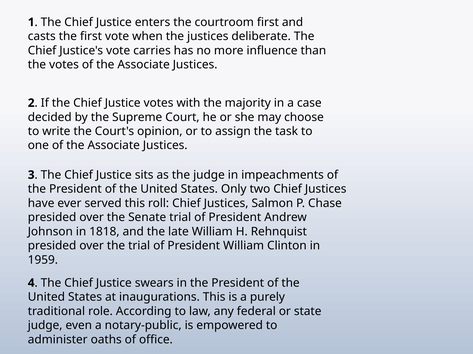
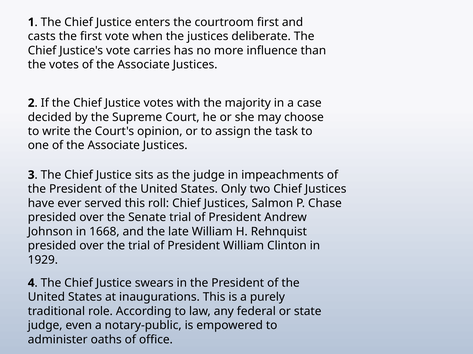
1818: 1818 -> 1668 (104, 232)
1959: 1959 -> 1929 (43, 260)
